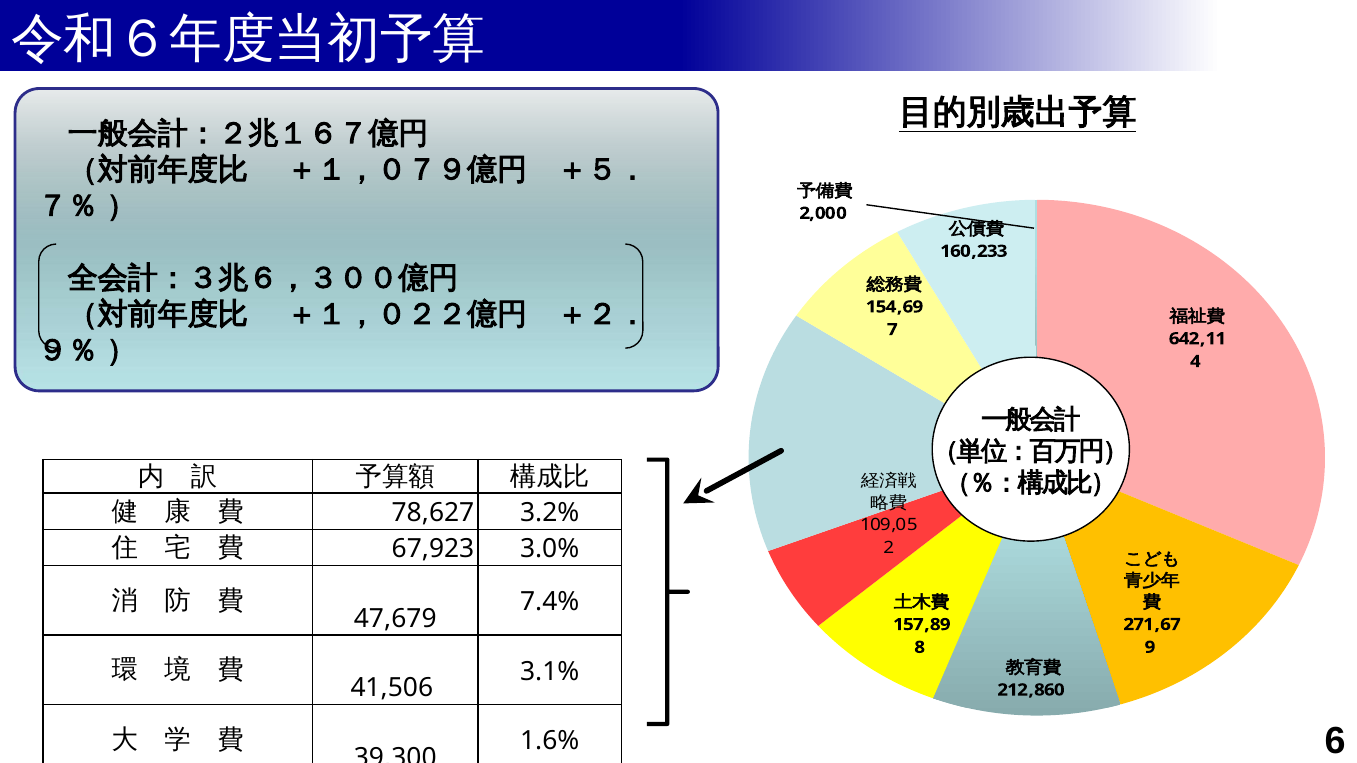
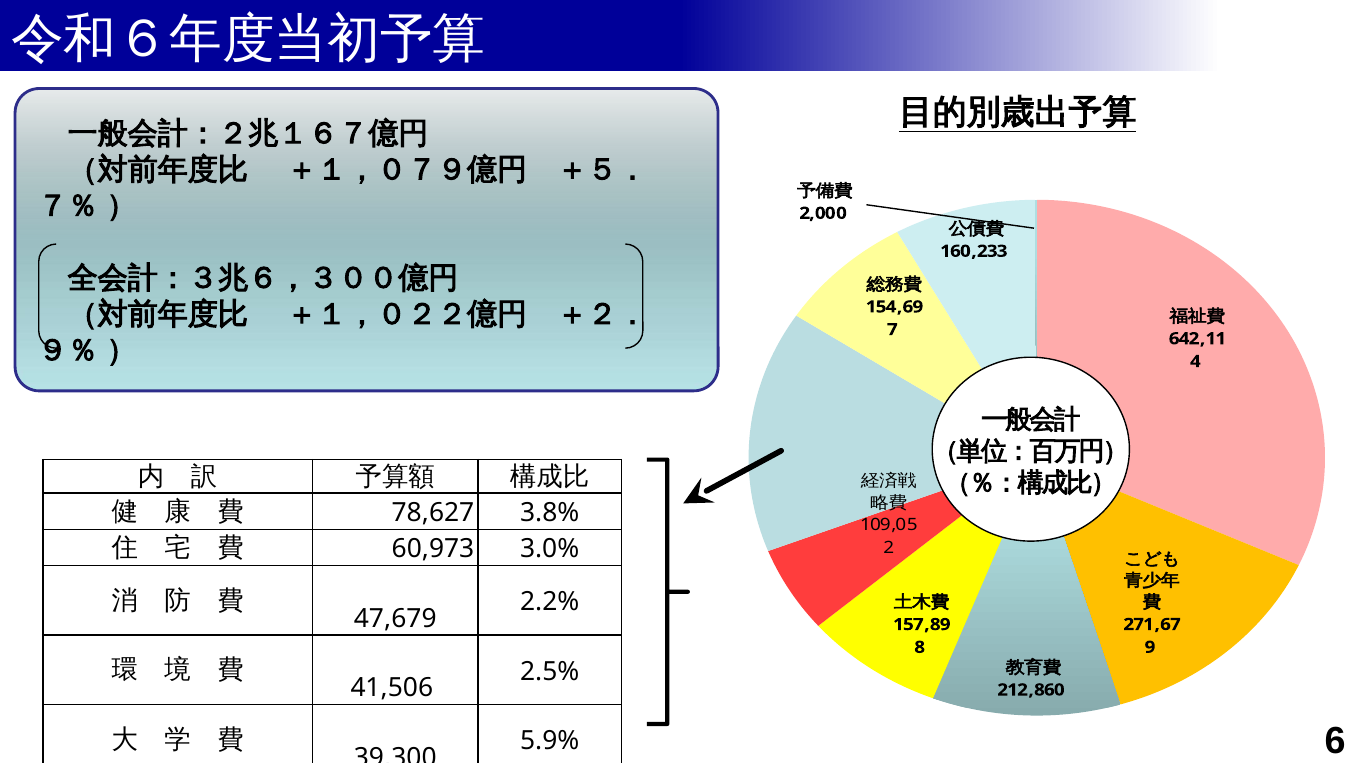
3.2%: 3.2% -> 3.8% (550, 513)
67,923: 67,923 -> 60,973 (433, 549)
7.4%: 7.4% -> 2.2% (550, 602)
3.1%: 3.1% -> 2.5% (550, 672)
1.6%: 1.6% -> 5.9% (550, 741)
